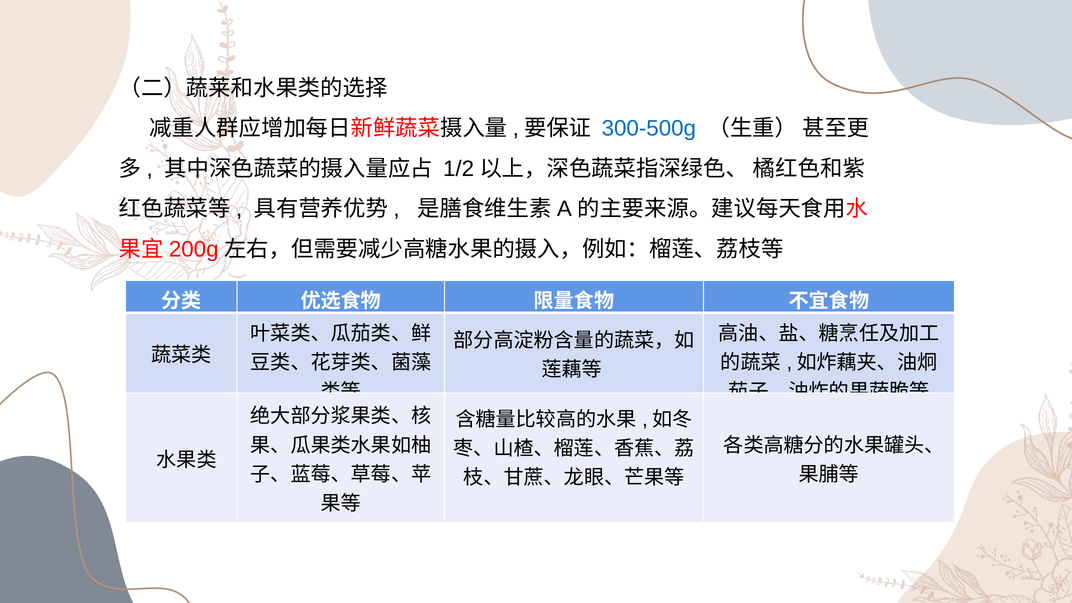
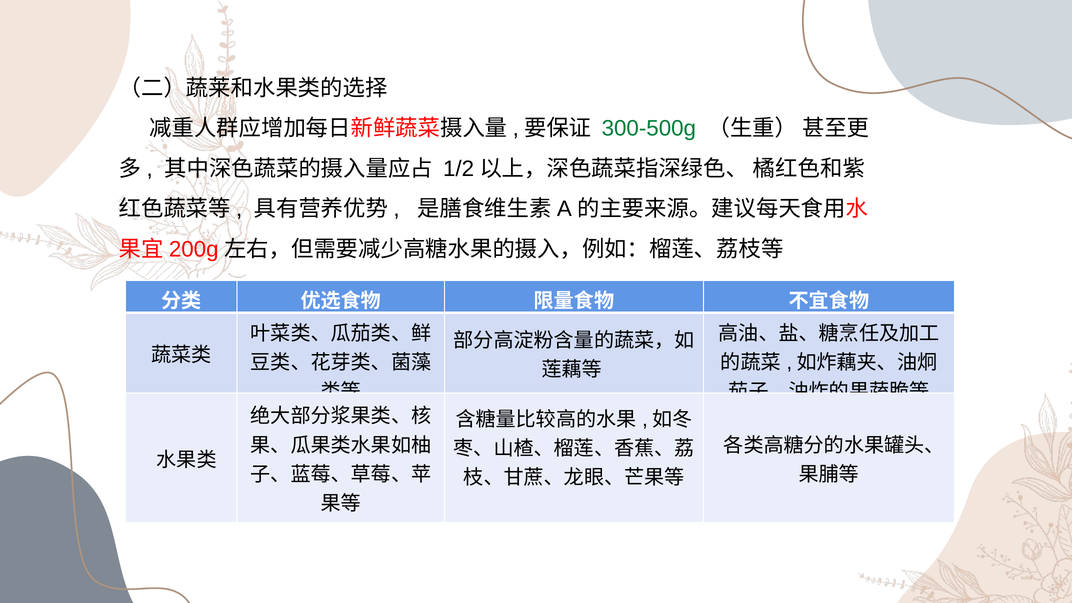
300-500g colour: blue -> green (649, 129)
